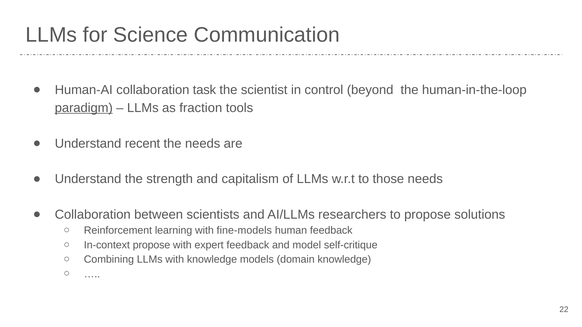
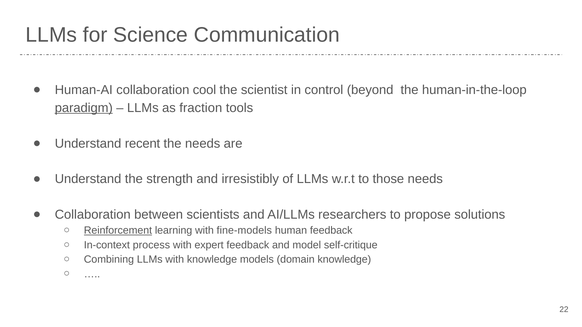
task: task -> cool (204, 90)
capitalism: capitalism -> irresistibly (250, 179)
Reinforcement underline: none -> present (118, 231)
In-context propose: propose -> process (151, 245)
